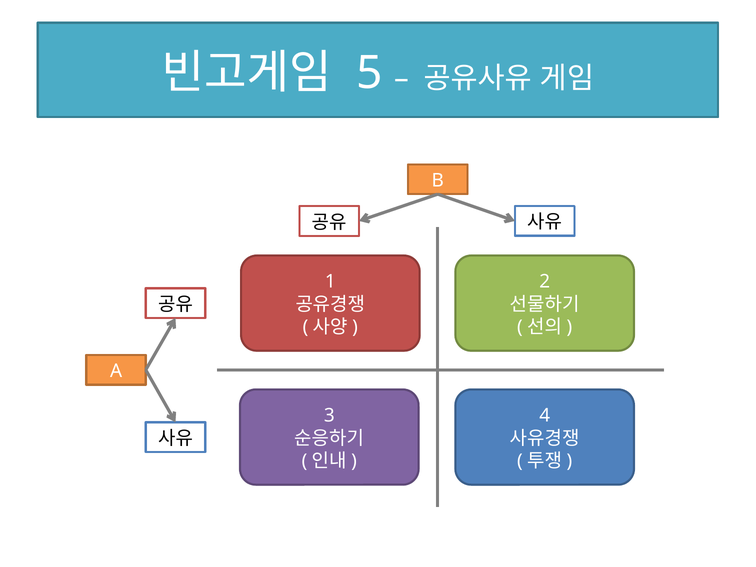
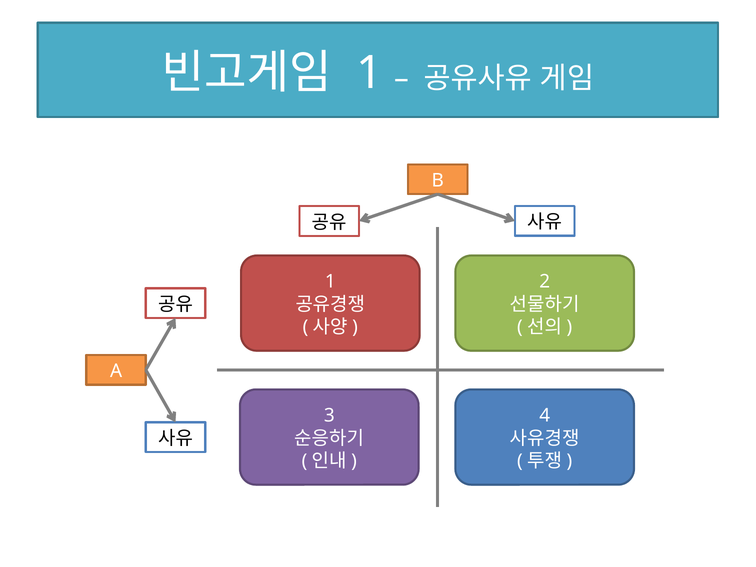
5: 5 -> 1 (369, 73)
